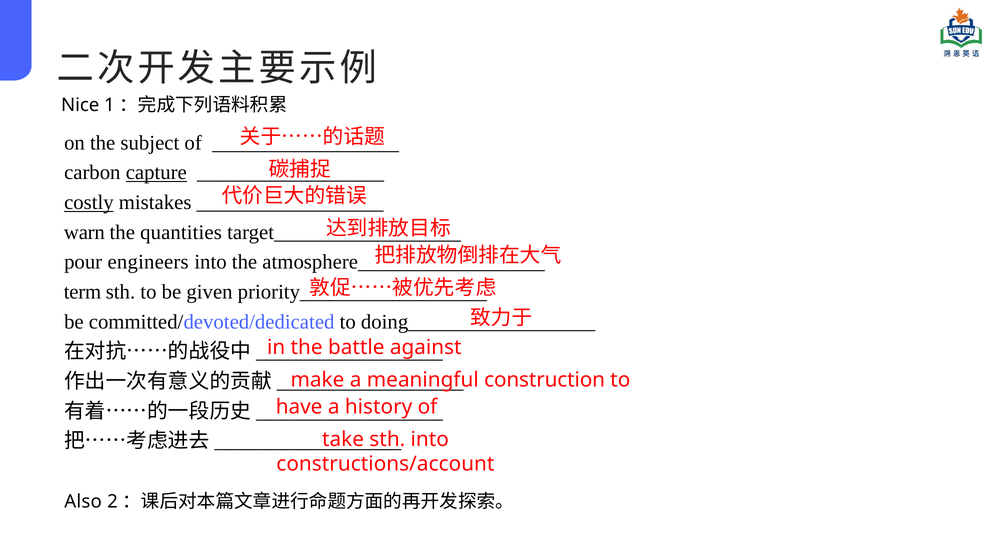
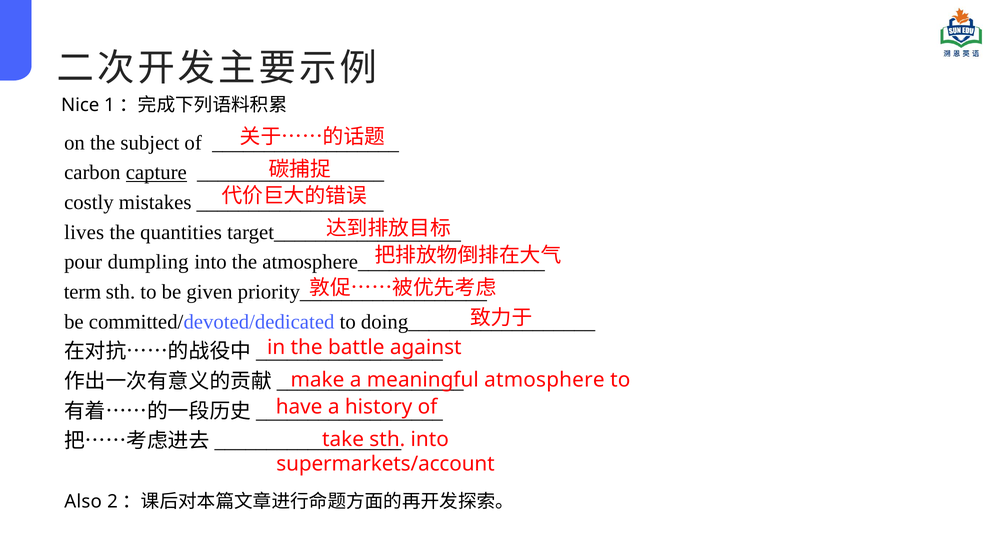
costly underline: present -> none (89, 203)
warn: warn -> lives (84, 233)
engineers: engineers -> dumpling (148, 262)
construction: construction -> atmosphere (544, 380)
constructions/account: constructions/account -> supermarkets/account (386, 465)
